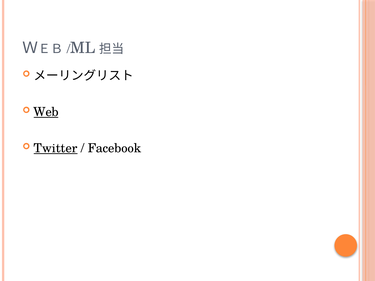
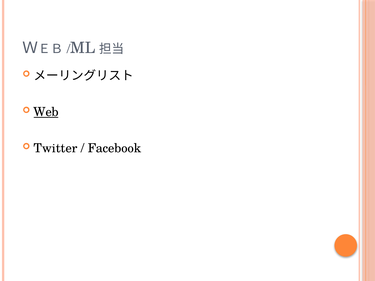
Twitter underline: present -> none (56, 148)
